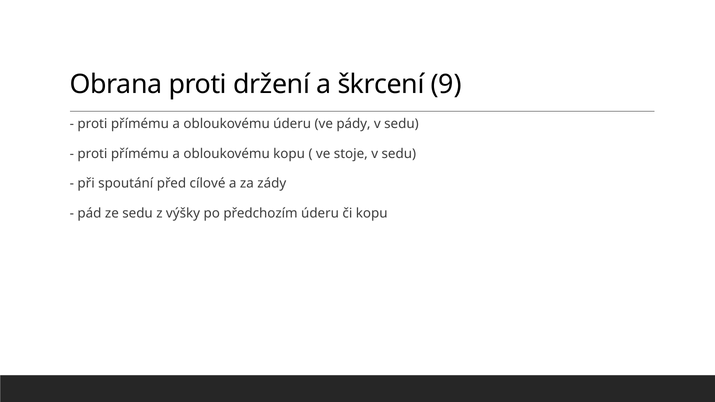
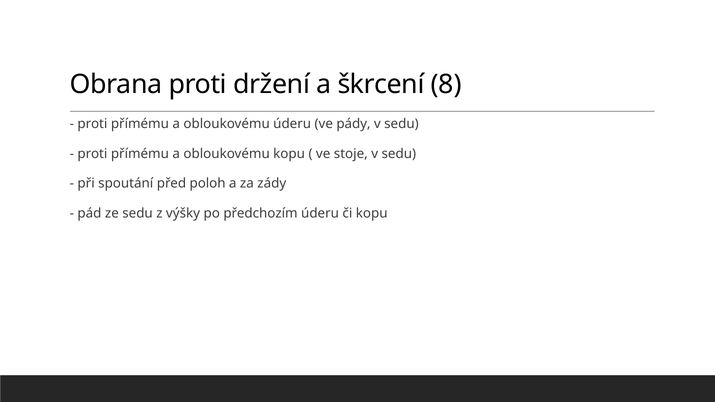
9: 9 -> 8 (446, 85)
cílové: cílové -> poloh (208, 183)
